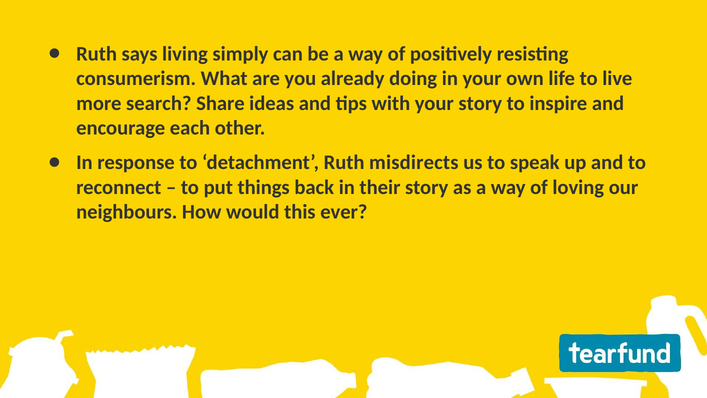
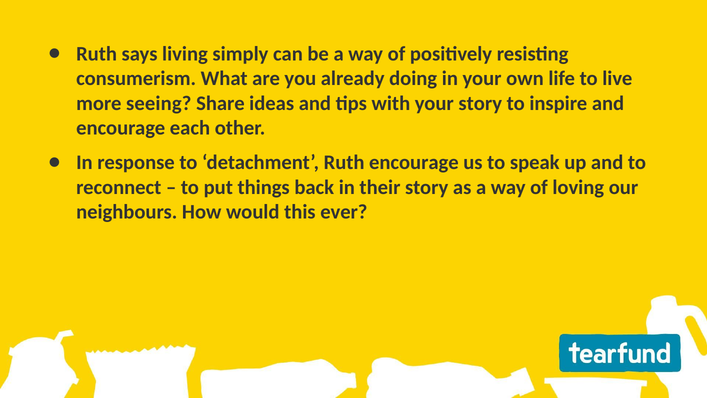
search: search -> seeing (159, 103)
Ruth misdirects: misdirects -> encourage (414, 163)
